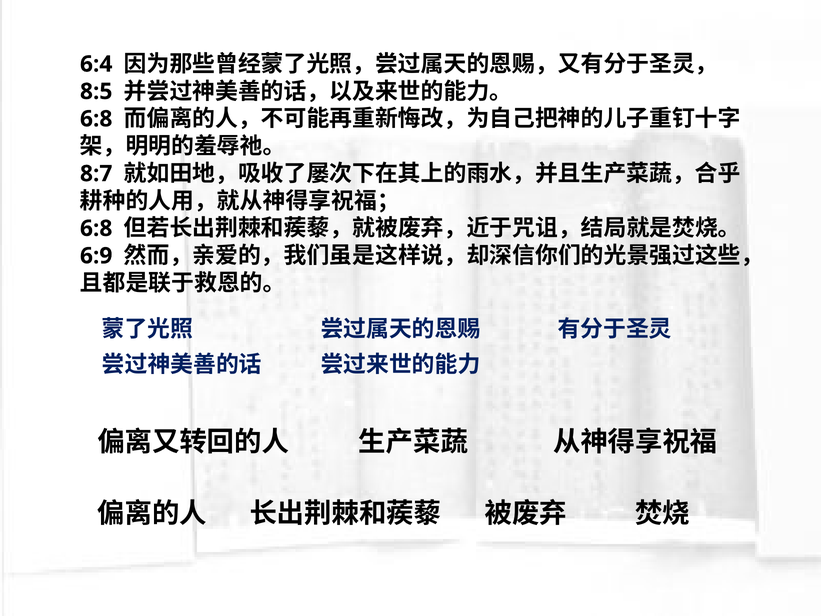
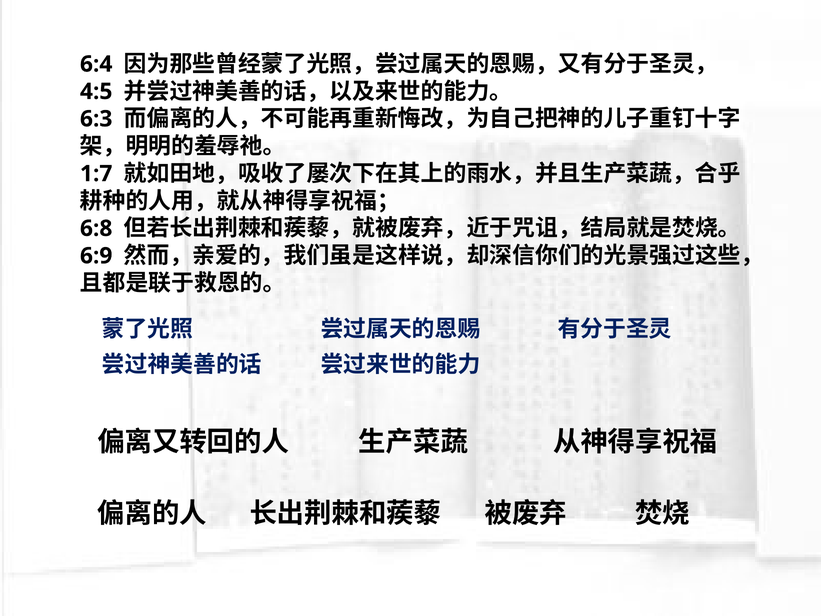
8:5: 8:5 -> 4:5 (96, 91)
6:8: 6:8 -> 6:3 (96, 119)
8:7: 8:7 -> 1:7 (96, 174)
